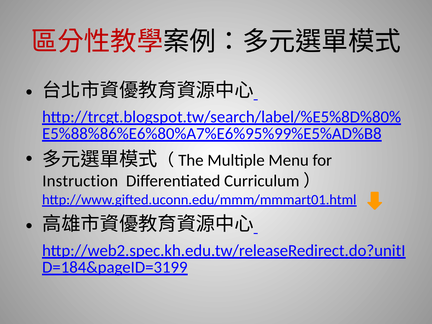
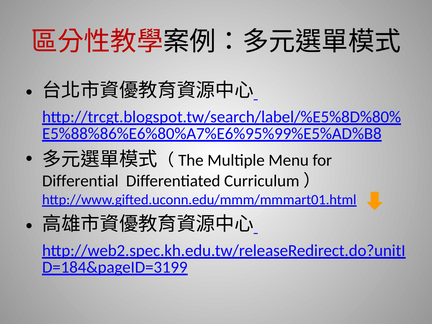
Instruction: Instruction -> Differential (80, 181)
